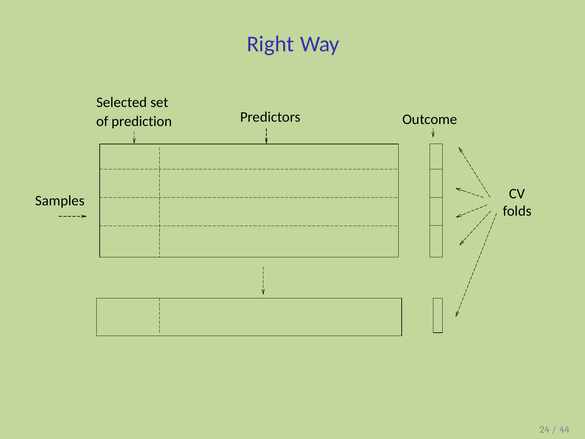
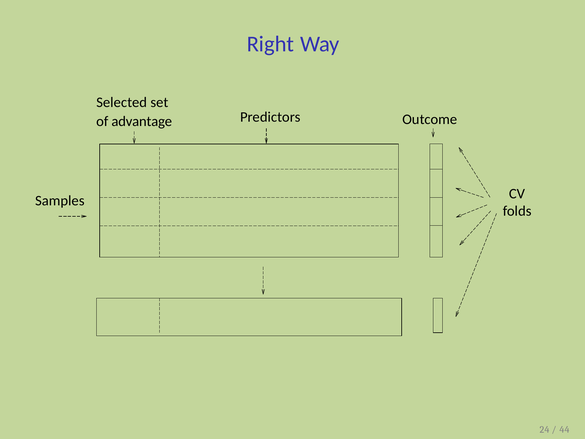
prediction: prediction -> advantage (142, 121)
